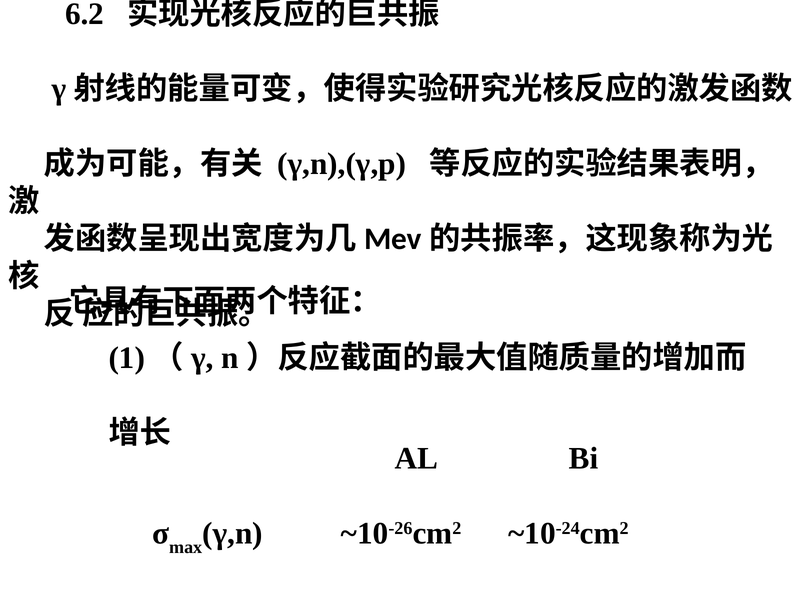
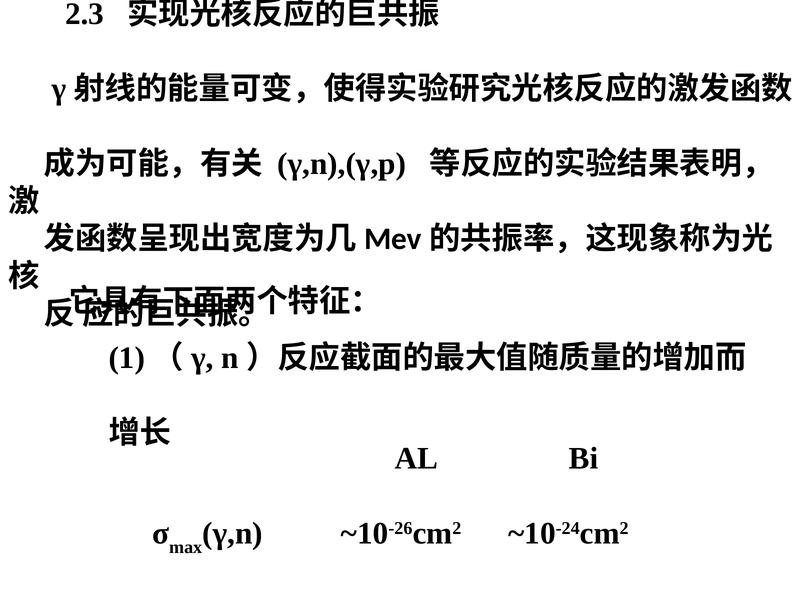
6.2: 6.2 -> 2.3 (85, 14)
